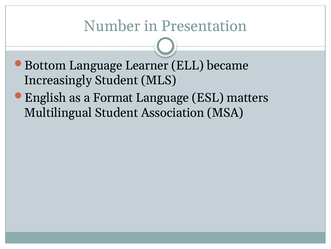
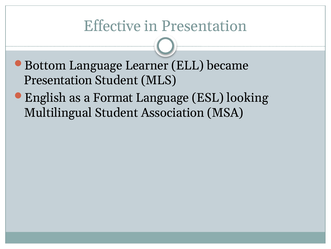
Number: Number -> Effective (112, 26)
Increasingly: Increasingly -> Presentation (58, 80)
matters: matters -> looking (248, 98)
